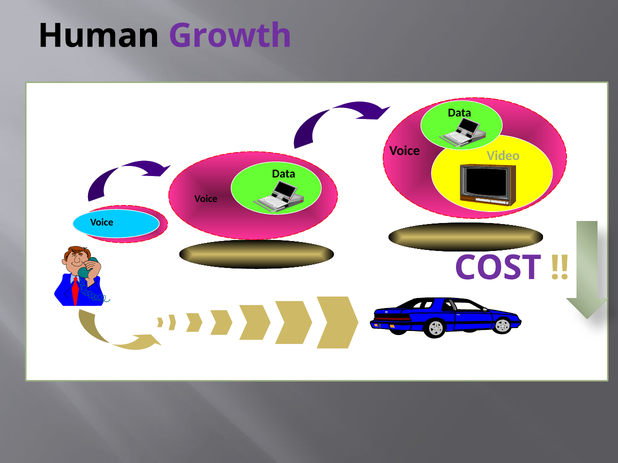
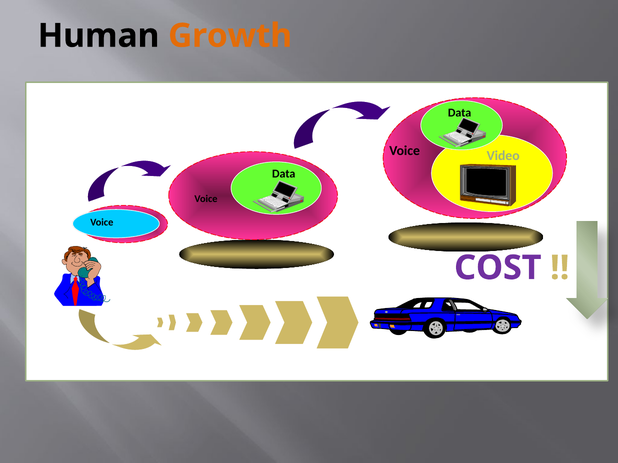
Growth colour: purple -> orange (230, 36)
